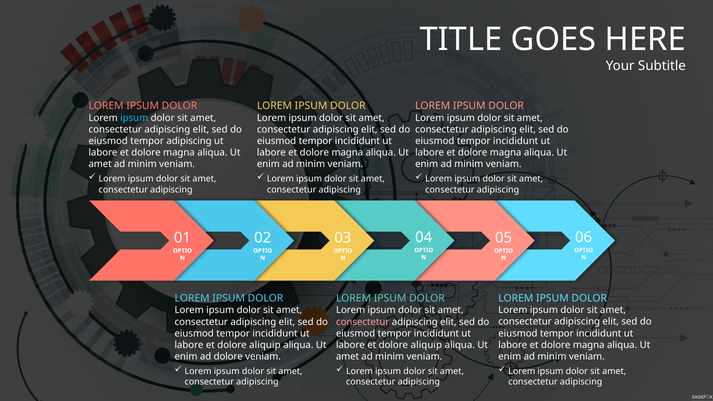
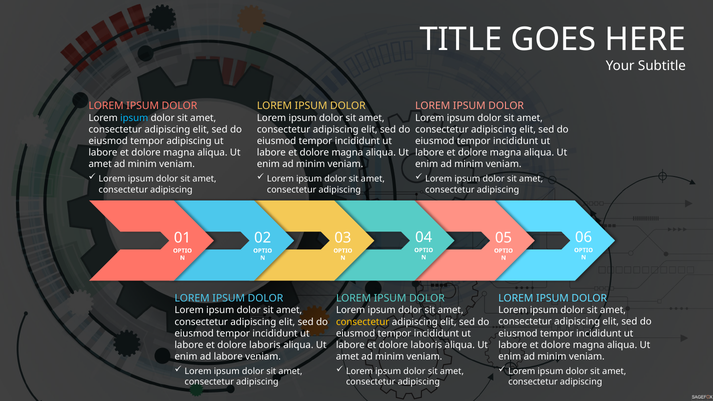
consectetur colour: pink -> yellow (363, 322)
aliquip: aliquip -> laboris (265, 345)
aliquip: aliquip -> laboris (426, 345)
ad dolore: dolore -> labore (228, 357)
